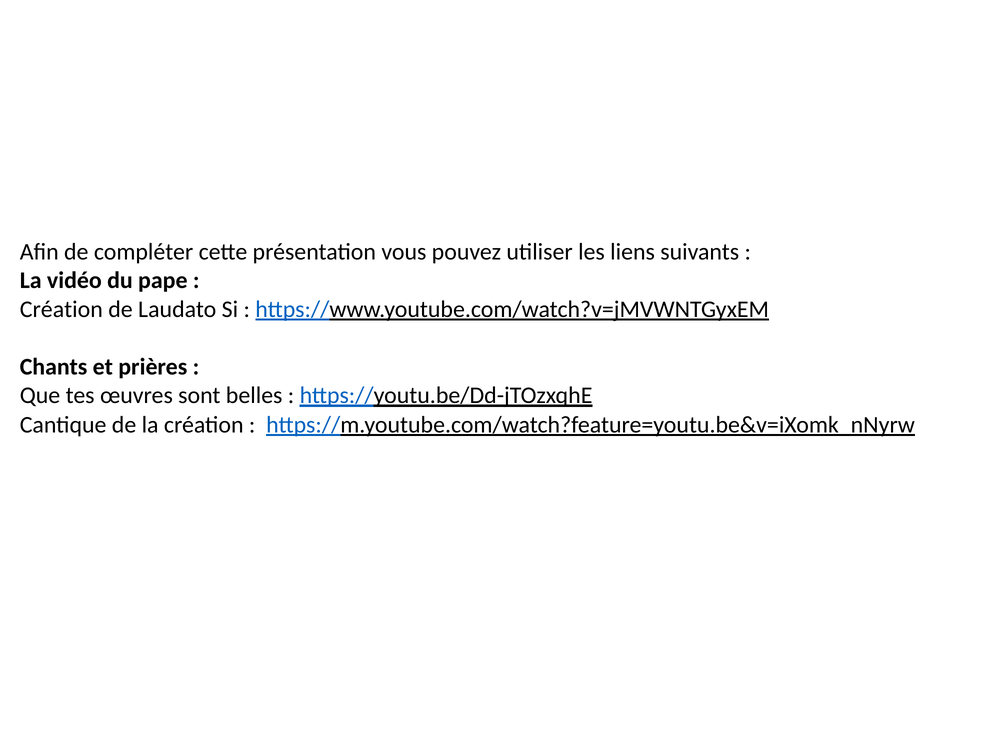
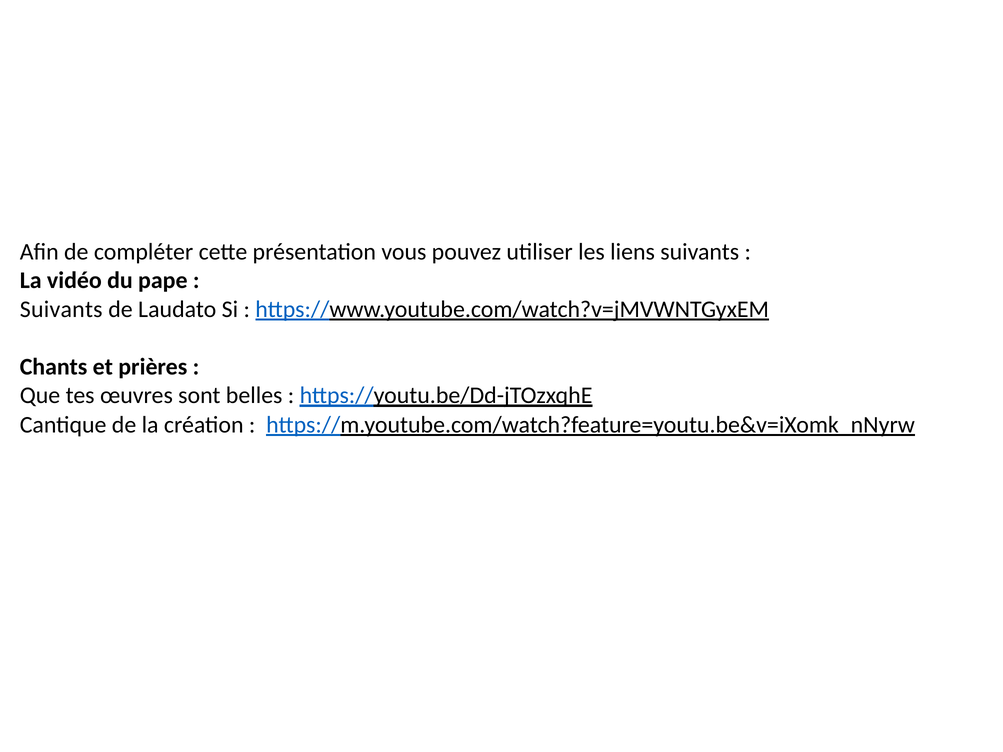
Création: Création -> Suivants (61, 309)
